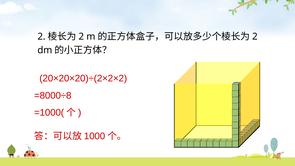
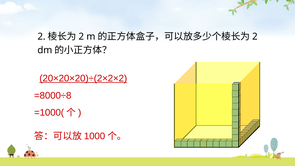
20×20×20)÷(2×2×2 underline: none -> present (83, 78)
